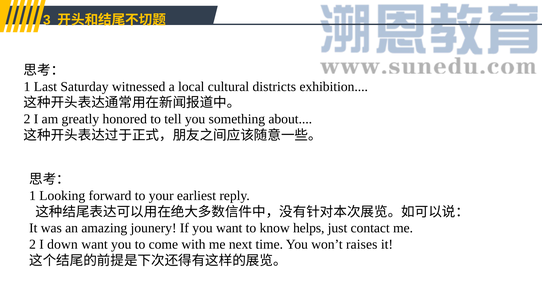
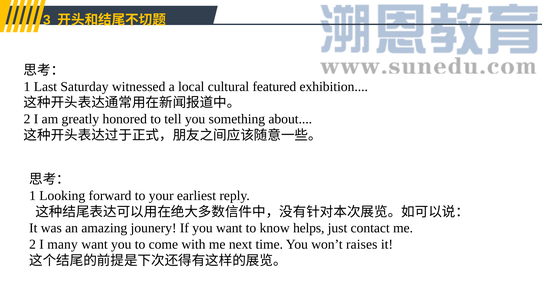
districts: districts -> featured (274, 87)
down: down -> many (63, 244)
